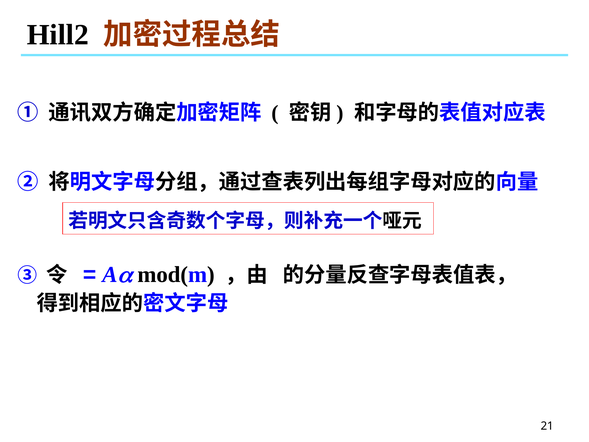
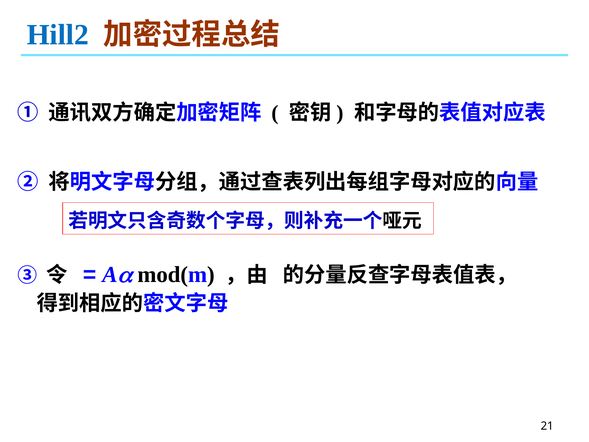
Hill2 colour: black -> blue (58, 35)
